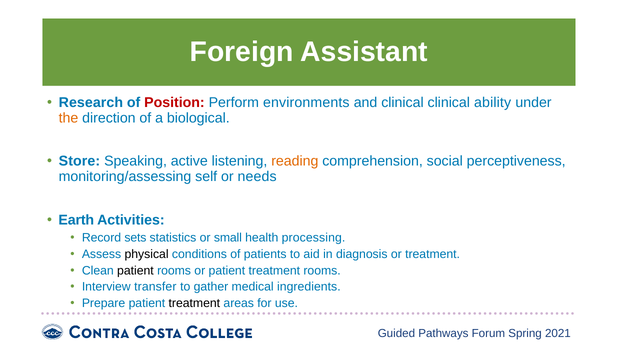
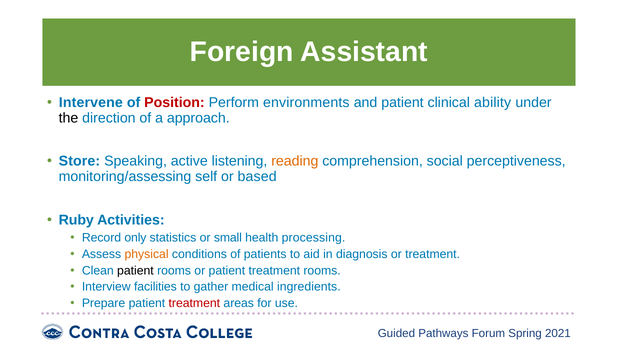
Research: Research -> Intervene (91, 102)
and clinical: clinical -> patient (402, 102)
the colour: orange -> black (69, 118)
biological: biological -> approach (198, 118)
needs: needs -> based (257, 176)
Earth: Earth -> Ruby (76, 220)
sets: sets -> only (135, 237)
physical colour: black -> orange (147, 254)
transfer: transfer -> facilities (155, 287)
treatment colour: black -> red (194, 303)
